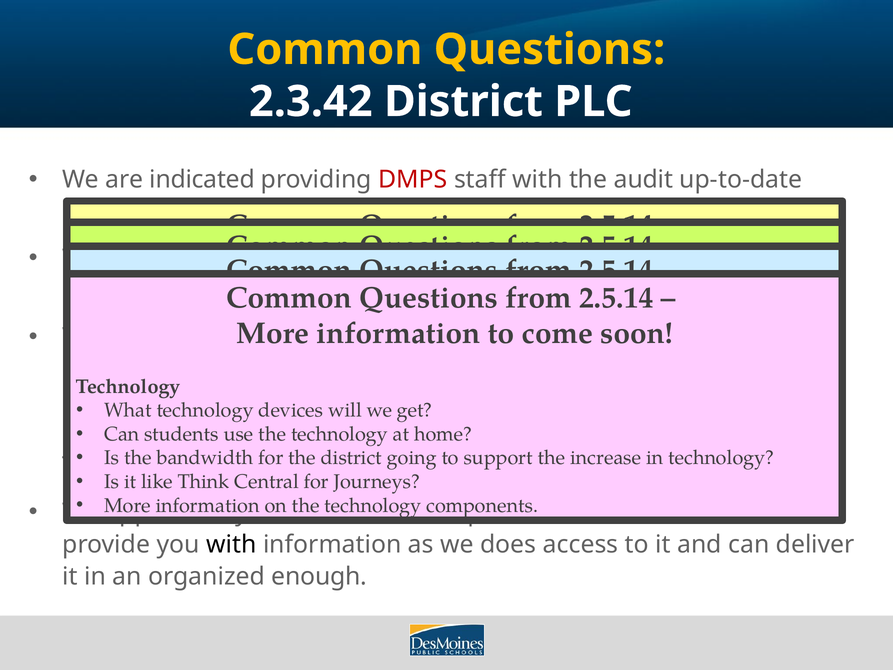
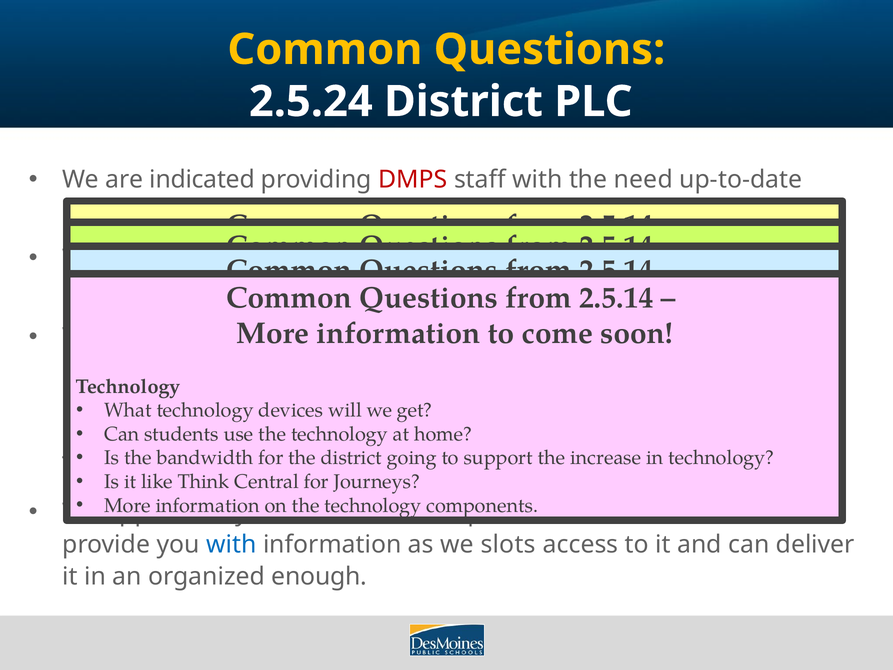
2.3.42: 2.3.42 -> 2.5.24 (311, 102)
audit: audit -> need (643, 180)
with colour: black -> blue (231, 544)
we does: does -> slots (508, 544)
